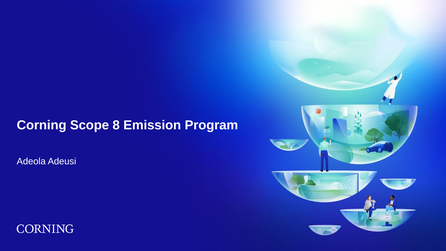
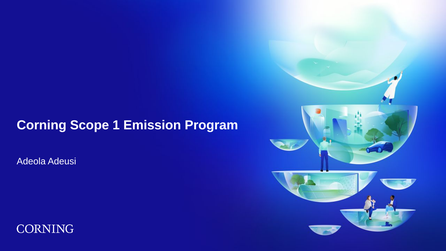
8: 8 -> 1 (116, 125)
